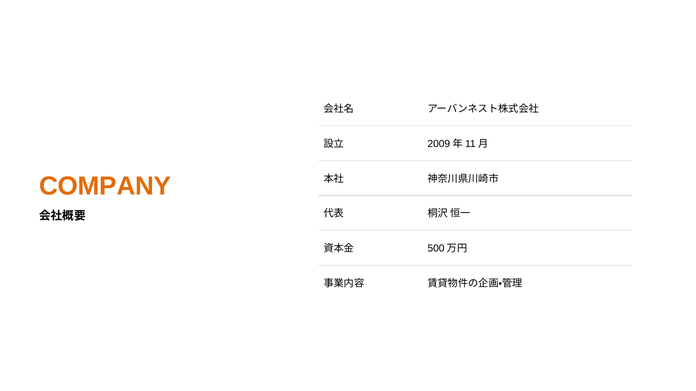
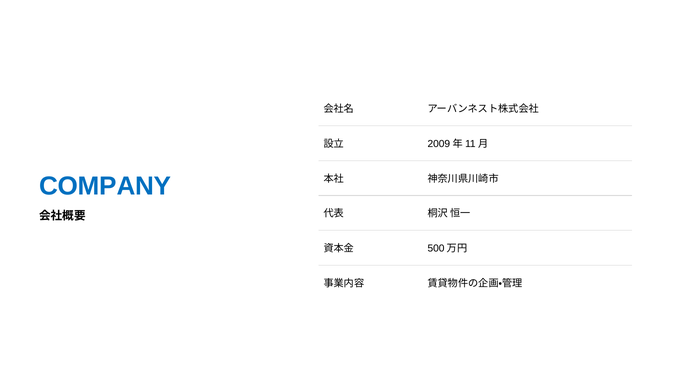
COMPANY colour: orange -> blue (105, 186)
